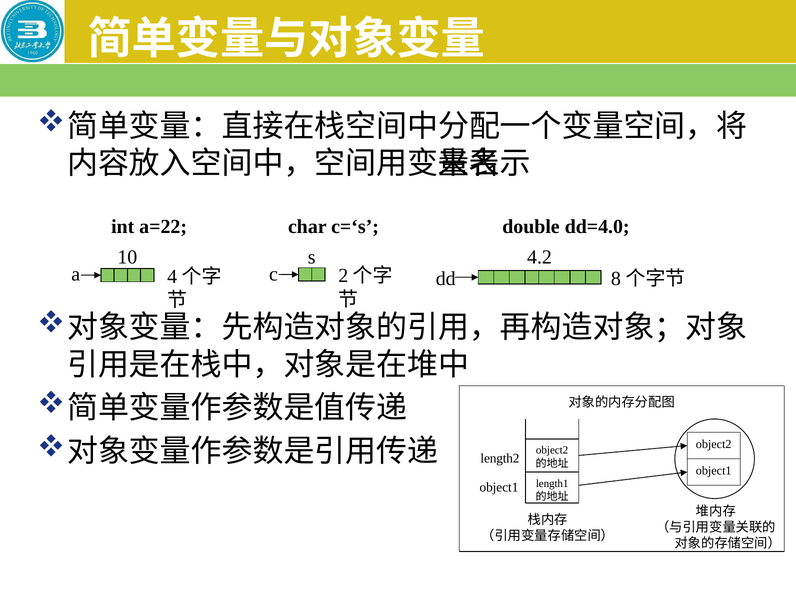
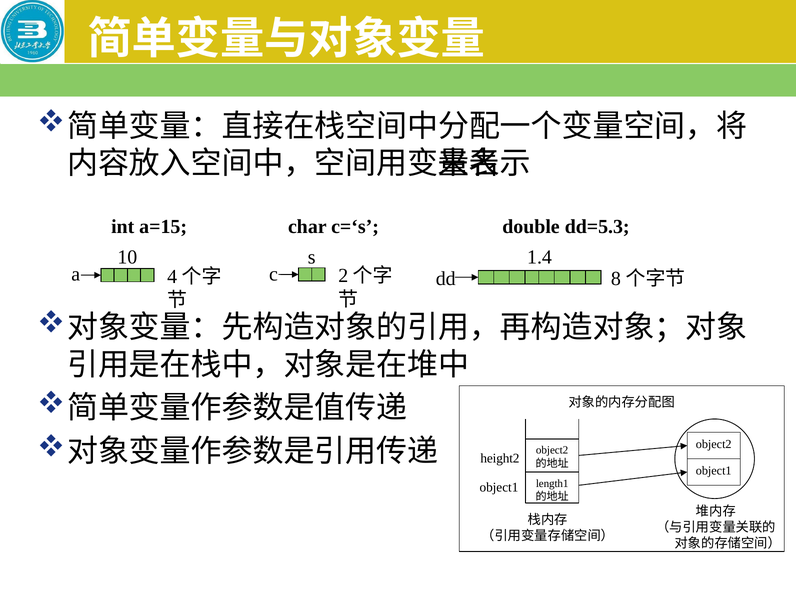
a=22: a=22 -> a=15 (163, 227)
dd=4.0: dd=4.0 -> dd=5.3 (597, 227)
4.2: 4.2 -> 1.4 (540, 257)
length2: length2 -> height2 (500, 458)
